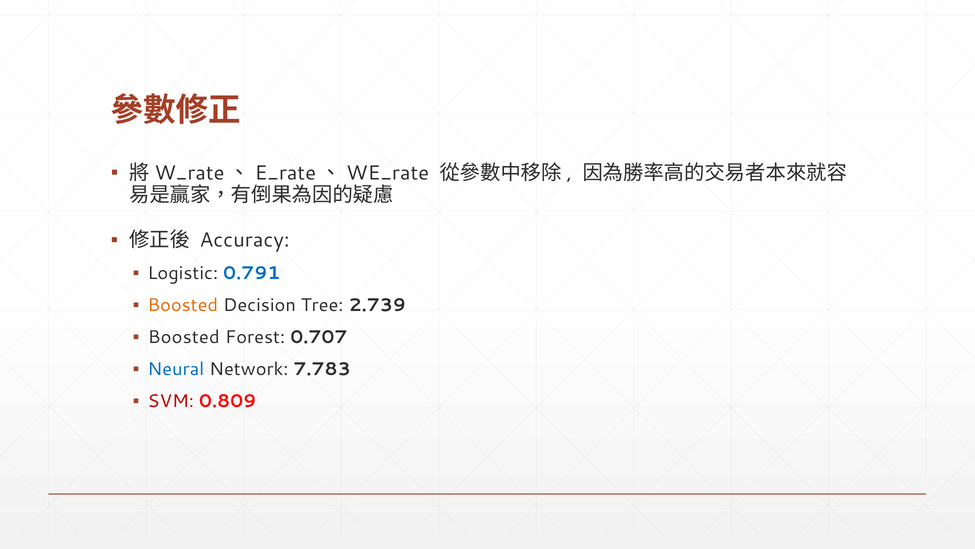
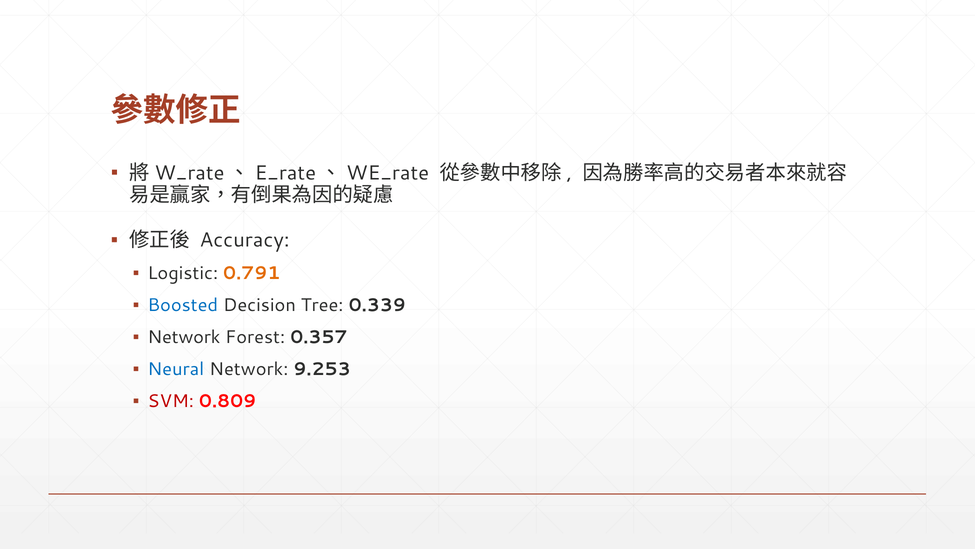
0.791 colour: blue -> orange (252, 273)
Boosted colour: orange -> blue (183, 305)
2.739: 2.739 -> 0.339 (377, 305)
Boosted: Boosted -> Network (184, 337)
0.707: 0.707 -> 0.357 (319, 337)
7.783: 7.783 -> 9.253 (322, 369)
